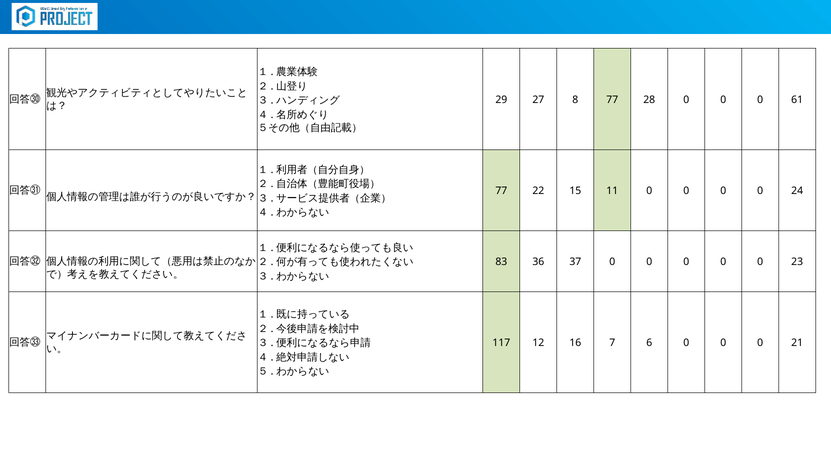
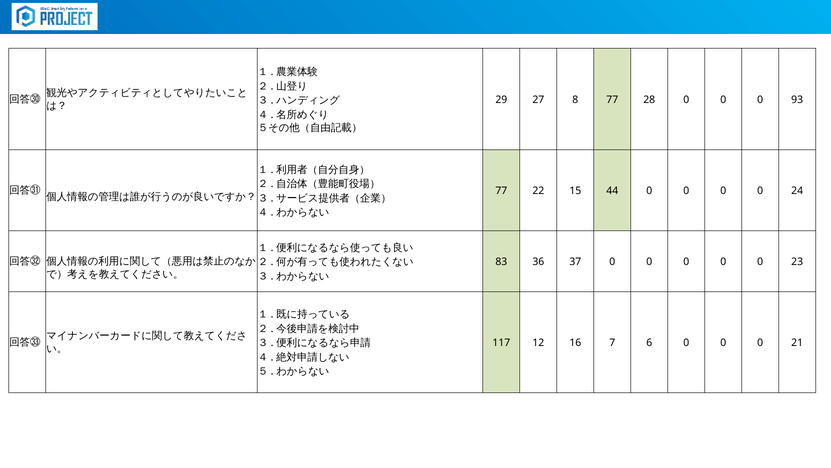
61: 61 -> 93 (797, 100)
11: 11 -> 44 (612, 191)
